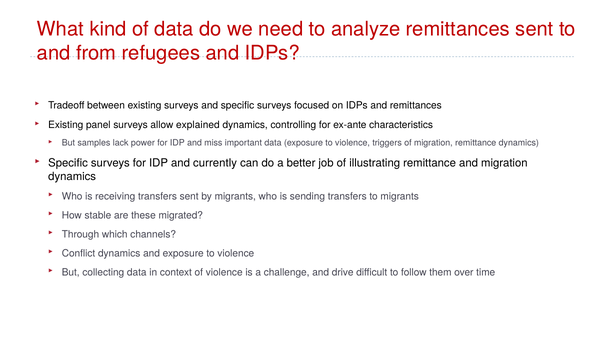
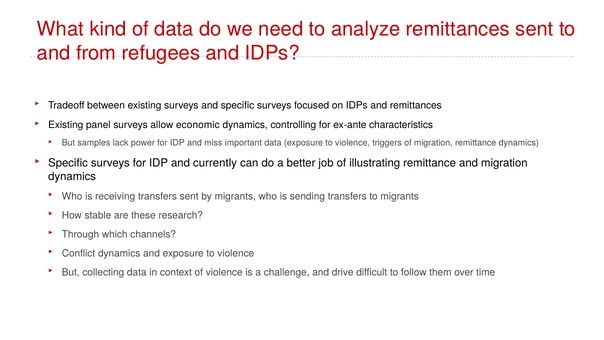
explained: explained -> economic (198, 125)
migrated: migrated -> research (181, 215)
